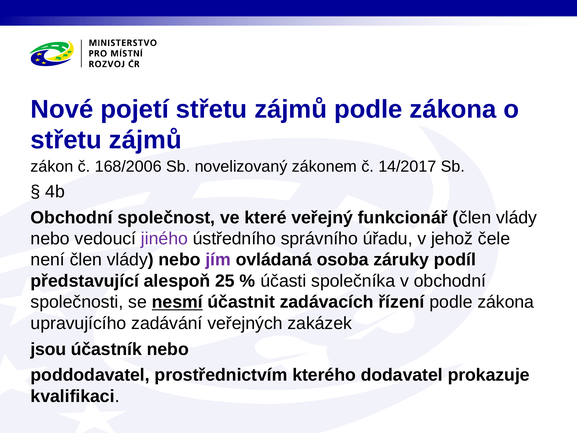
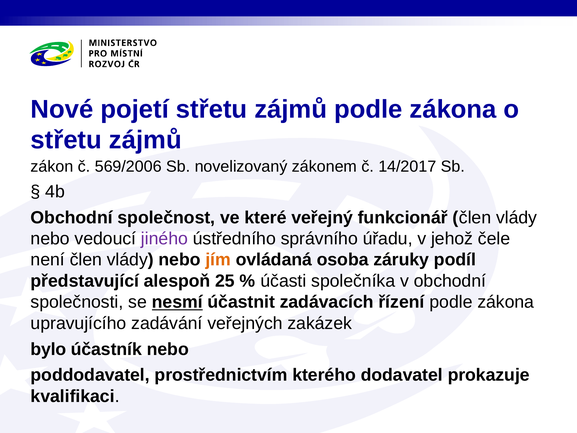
168/2006: 168/2006 -> 569/2006 (128, 166)
jím colour: purple -> orange (218, 260)
jsou: jsou -> bylo (48, 349)
